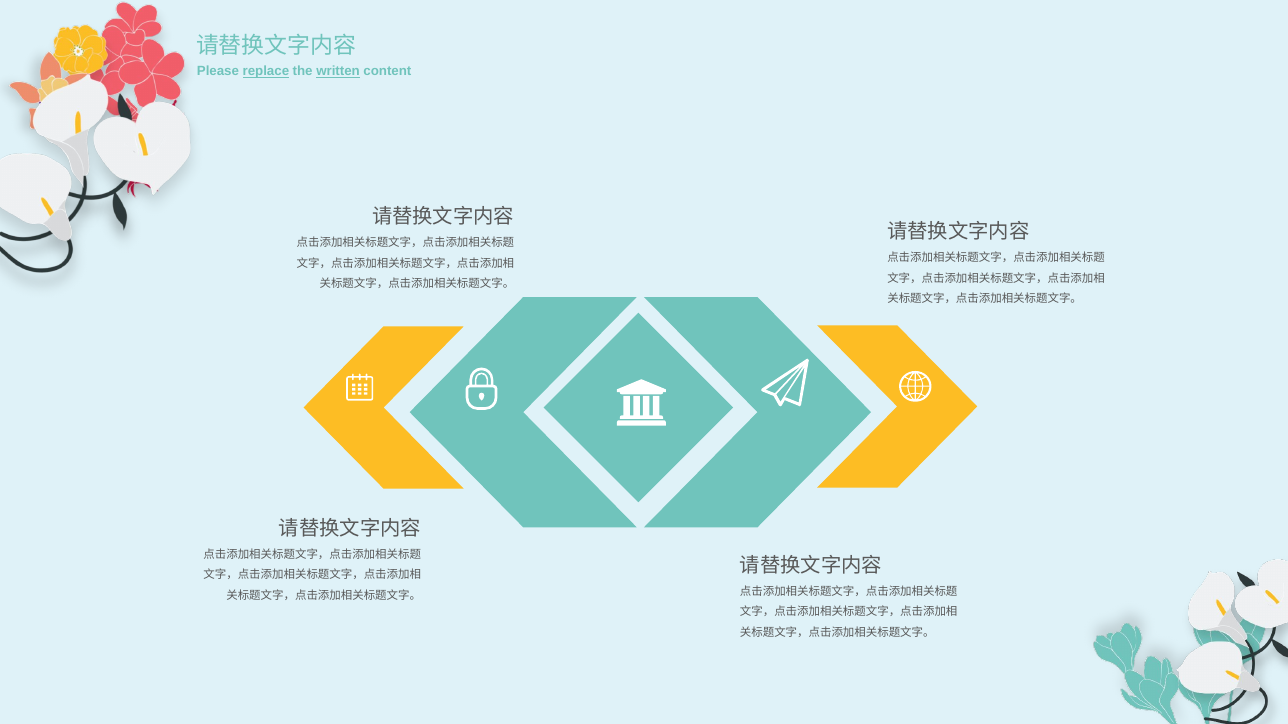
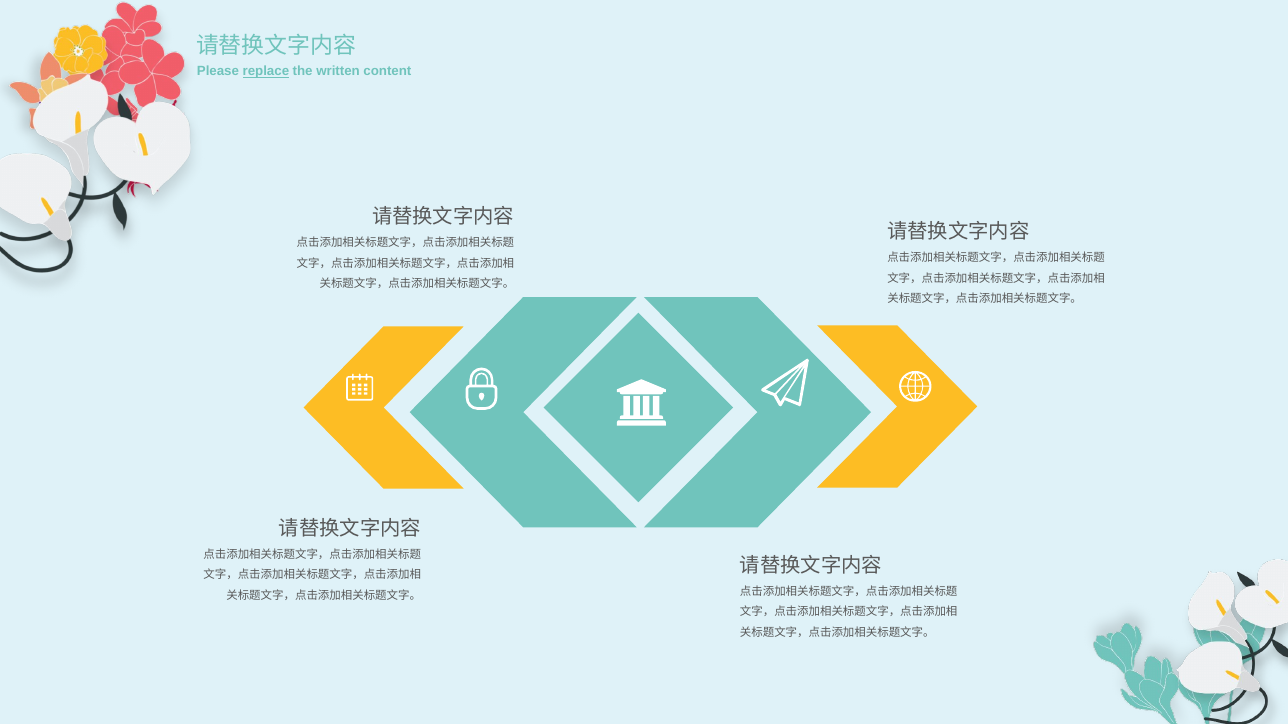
written underline: present -> none (338, 71)
